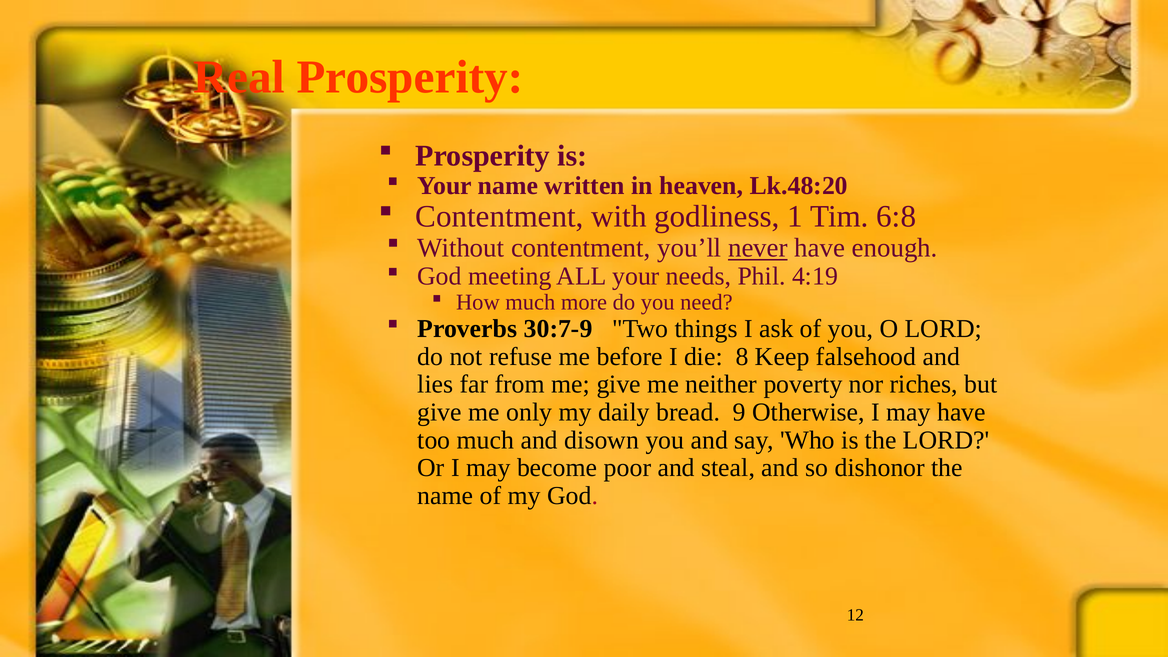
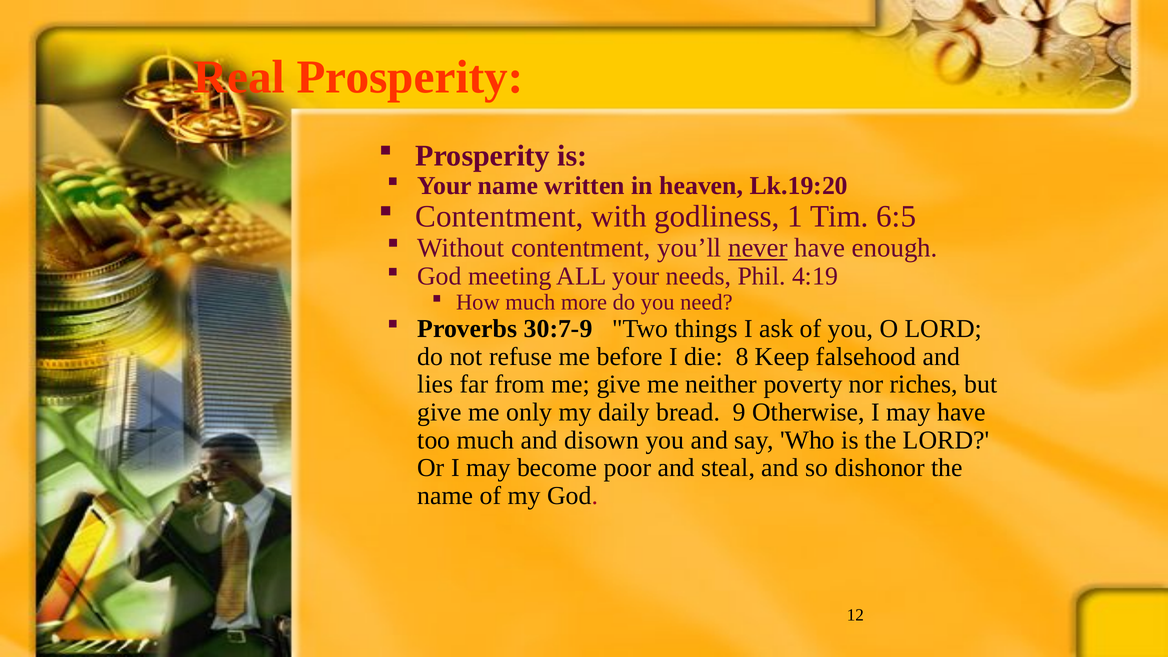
Lk.48:20: Lk.48:20 -> Lk.19:20 (799, 186)
6:8: 6:8 -> 6:5 (896, 217)
